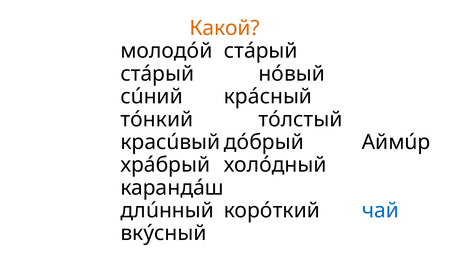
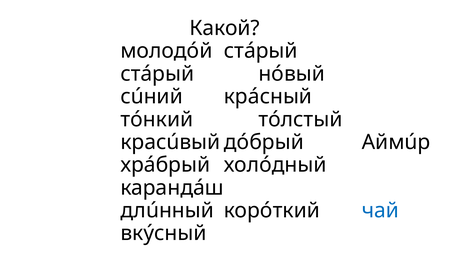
Какой colour: orange -> black (225, 28)
